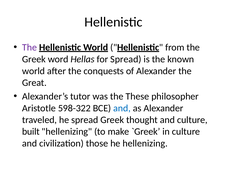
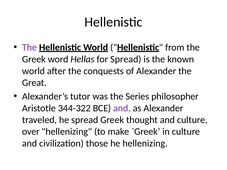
These: These -> Series (137, 97)
598-322: 598-322 -> 344-322 (74, 108)
and colour: blue -> purple (122, 108)
built: built -> over (31, 132)
